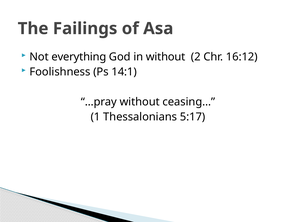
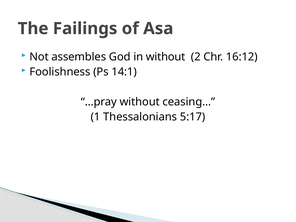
everything: everything -> assembles (79, 57)
